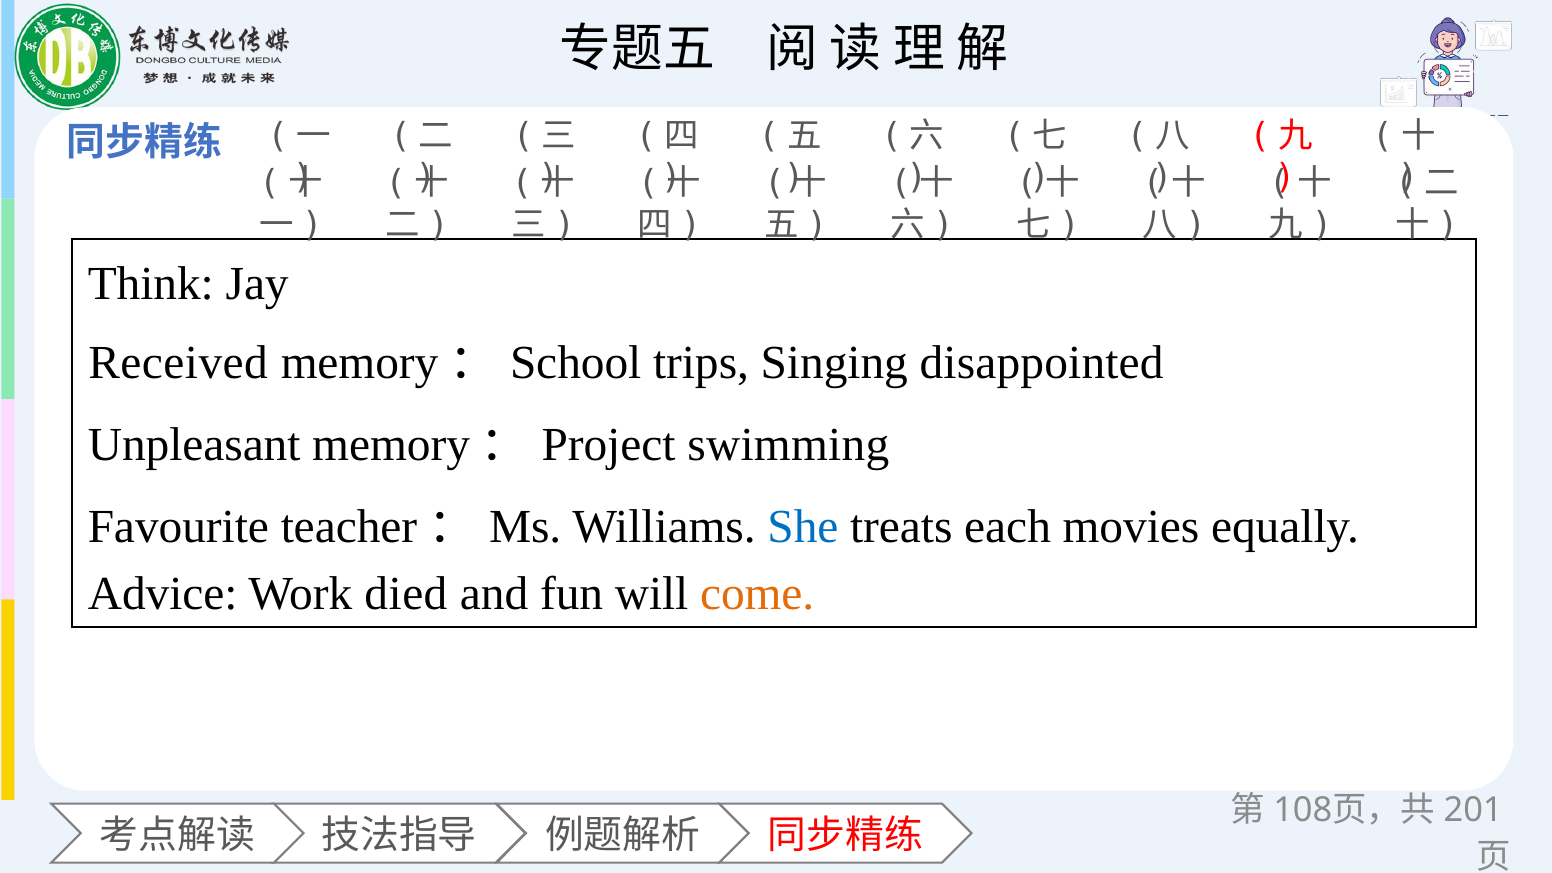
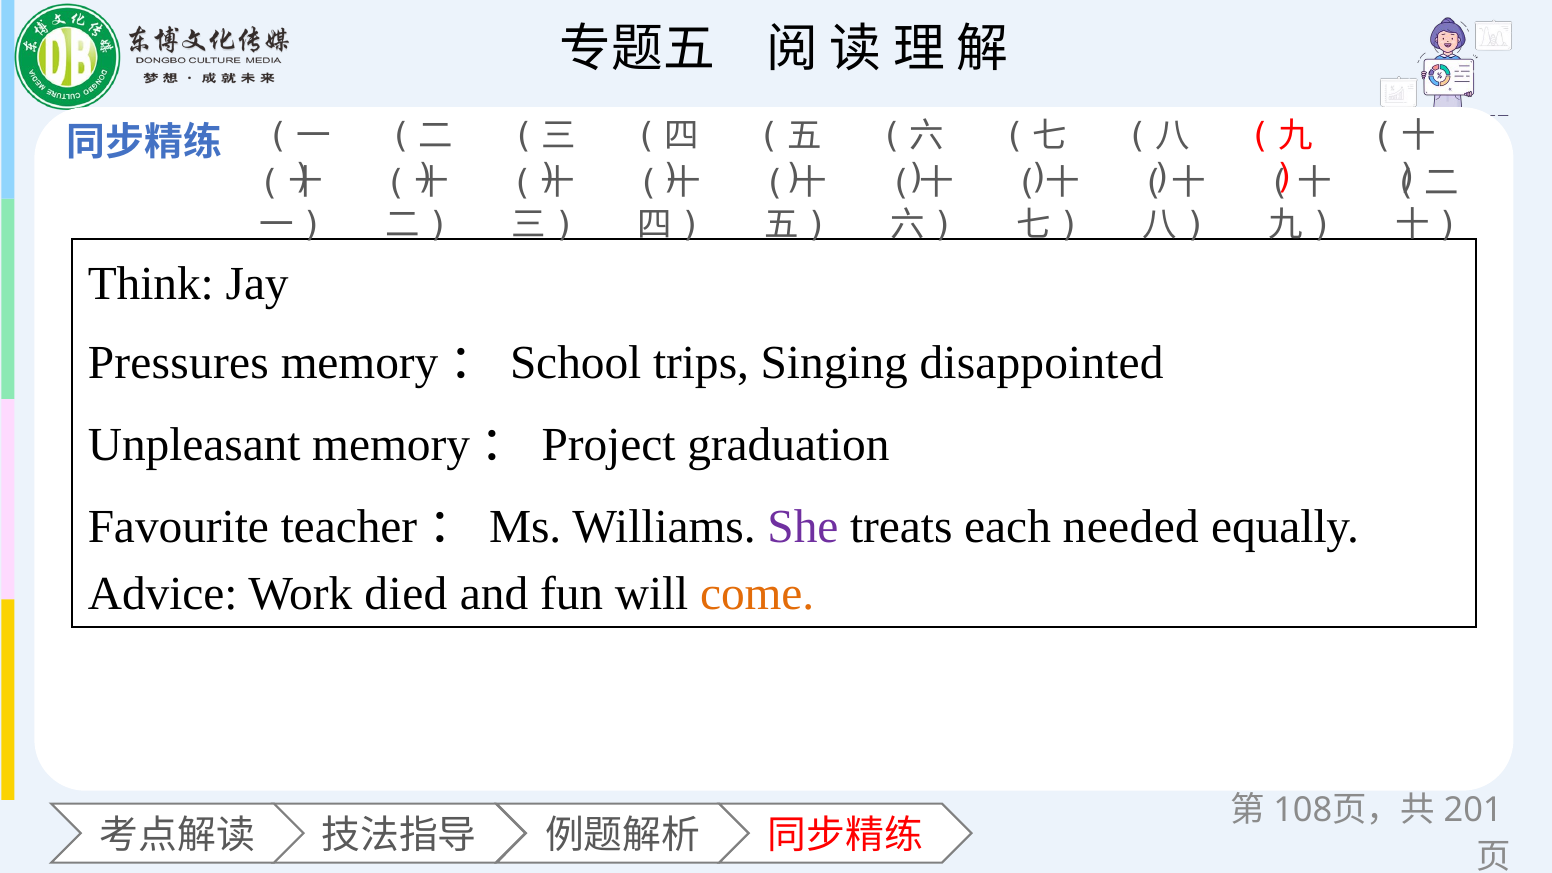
Received: Received -> Pressures (178, 363)
swimming: swimming -> graduation (788, 445)
She colour: blue -> purple (803, 527)
movies: movies -> needed (1131, 527)
